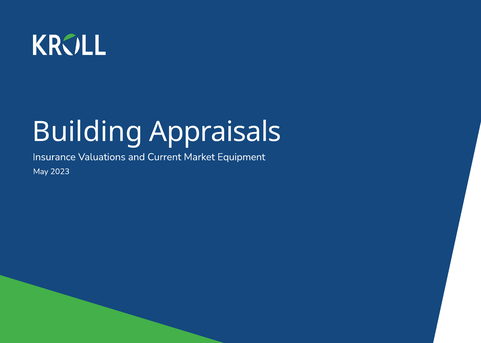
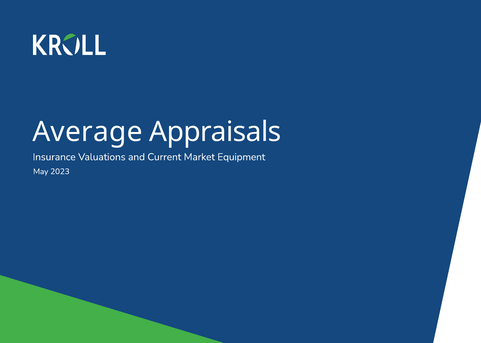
Building: Building -> Average (87, 132)
